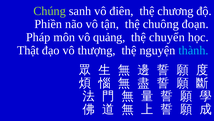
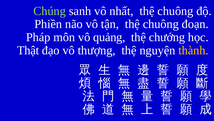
điên: điên -> nhất (121, 11)
chương: chương -> chuông (175, 11)
chuyển: chuyển -> chướng (167, 37)
thành colour: light blue -> yellow (193, 50)
